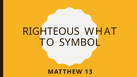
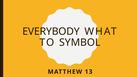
RIGHTEOUS: RIGHTEOUS -> EVERYBODY (51, 31)
